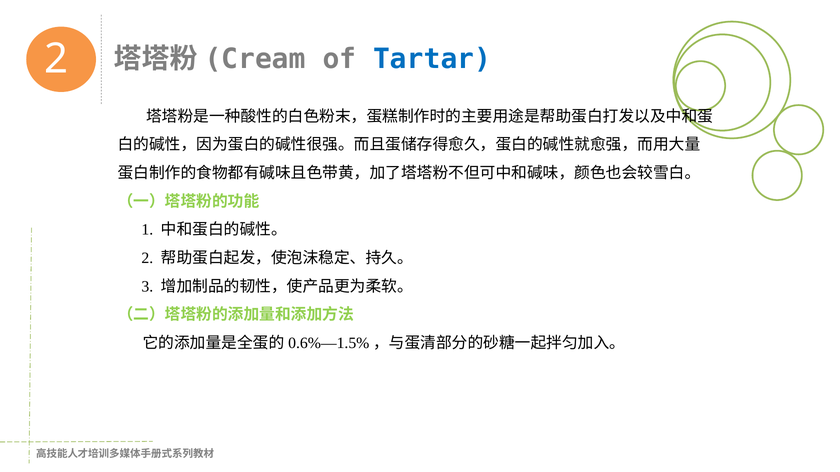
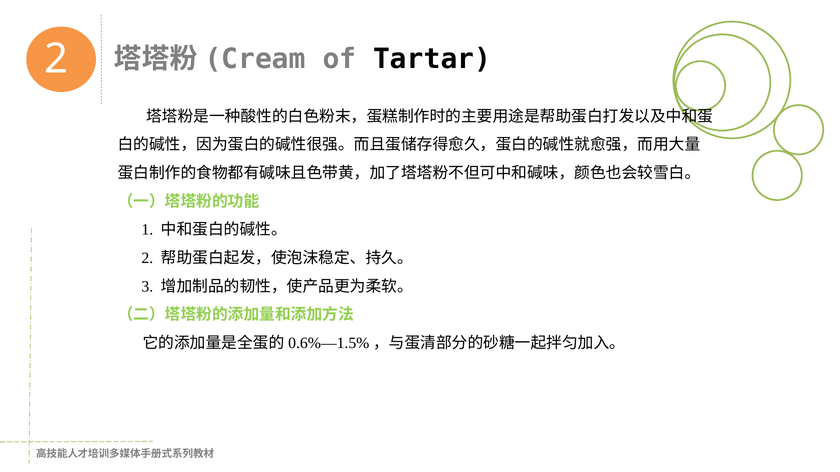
Tartar colour: blue -> black (432, 59)
